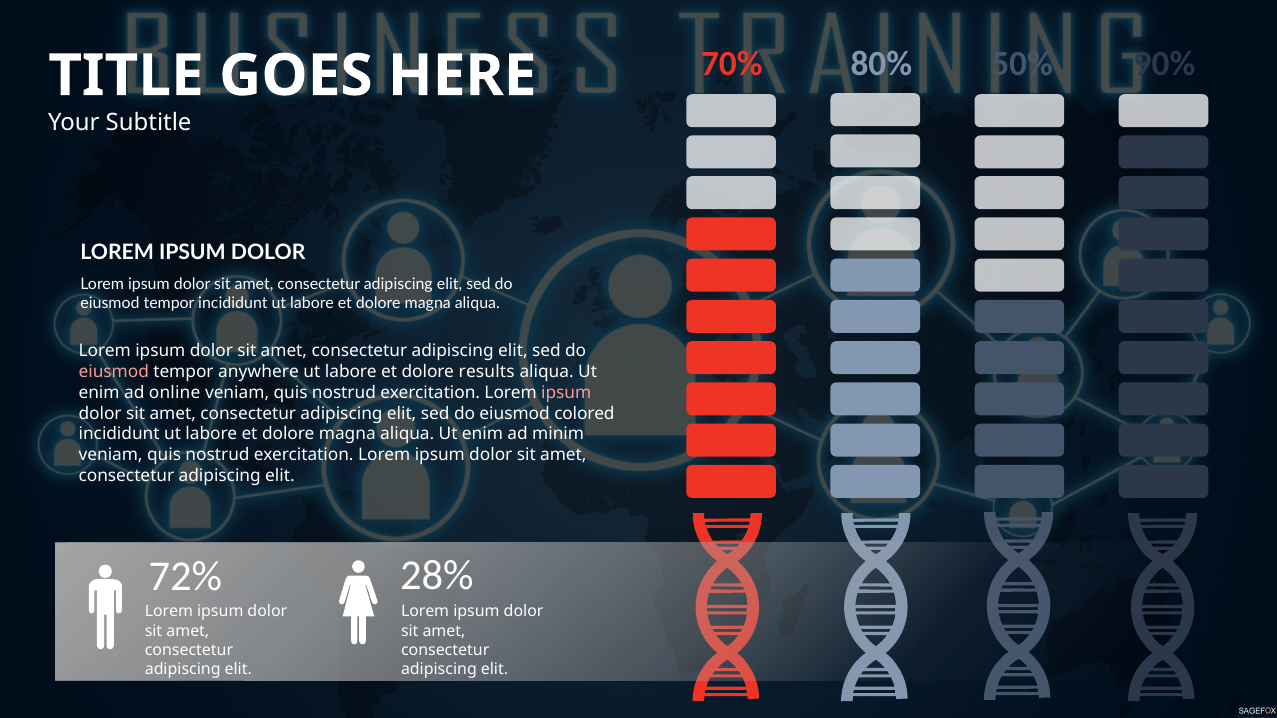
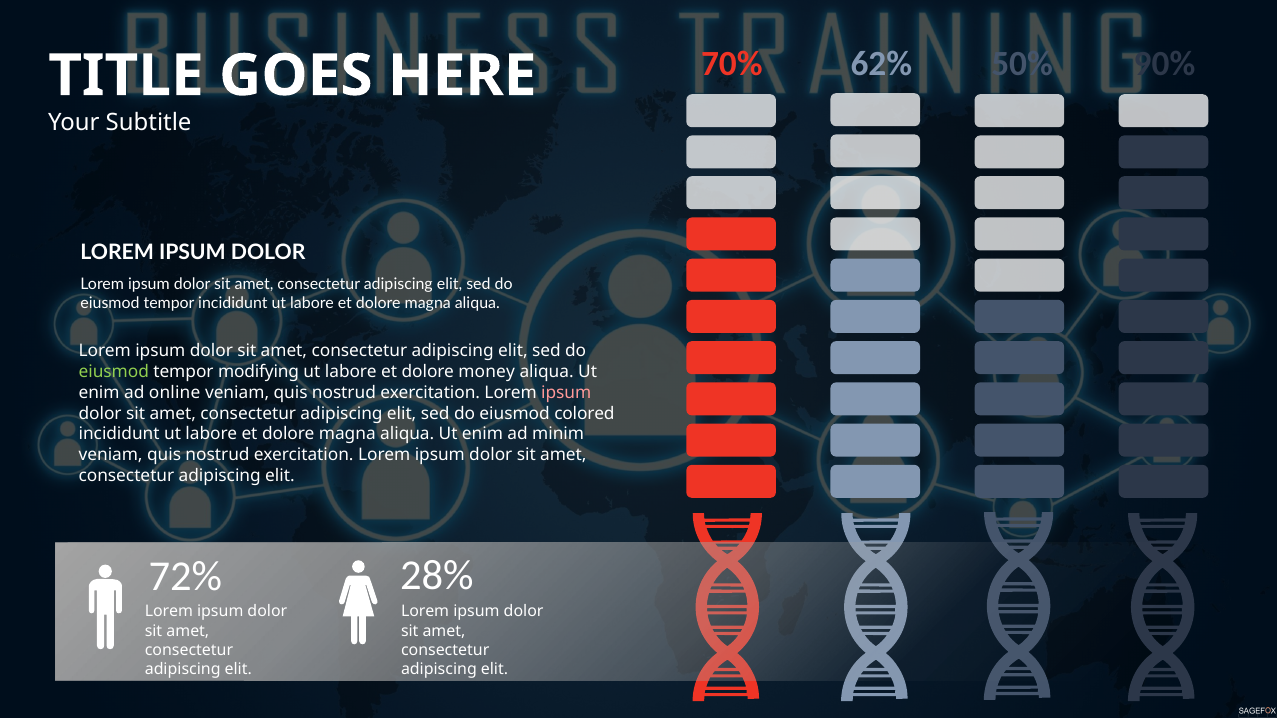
80%: 80% -> 62% (881, 64)
eiusmod colour: pink -> light green (114, 372)
anywhere: anywhere -> modifying (259, 372)
results: results -> money (487, 372)
